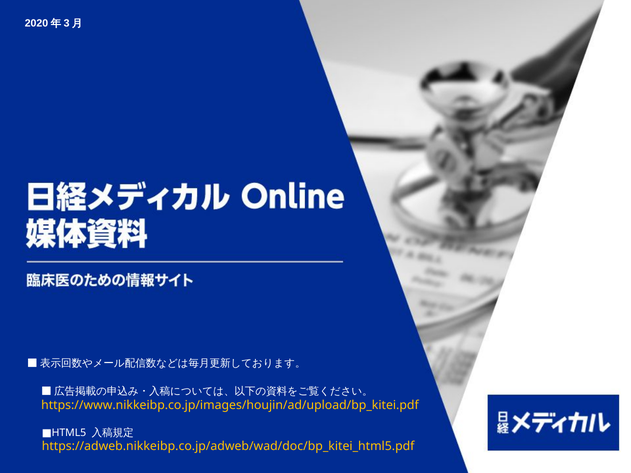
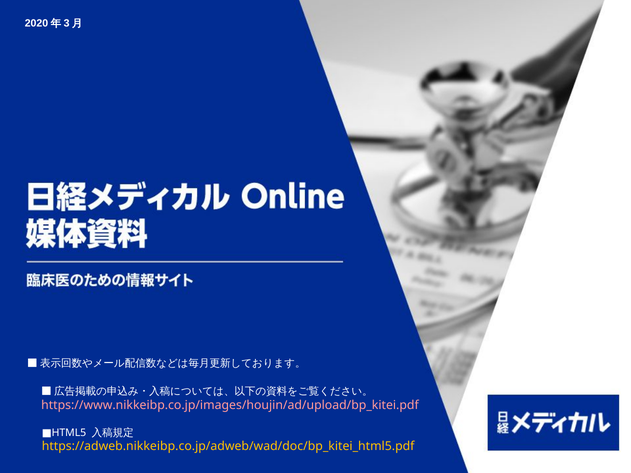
https://www.nikkeibp.co.jp/images/houjin/ad/upload/bp_kitei.pdf colour: yellow -> pink (230, 405)
